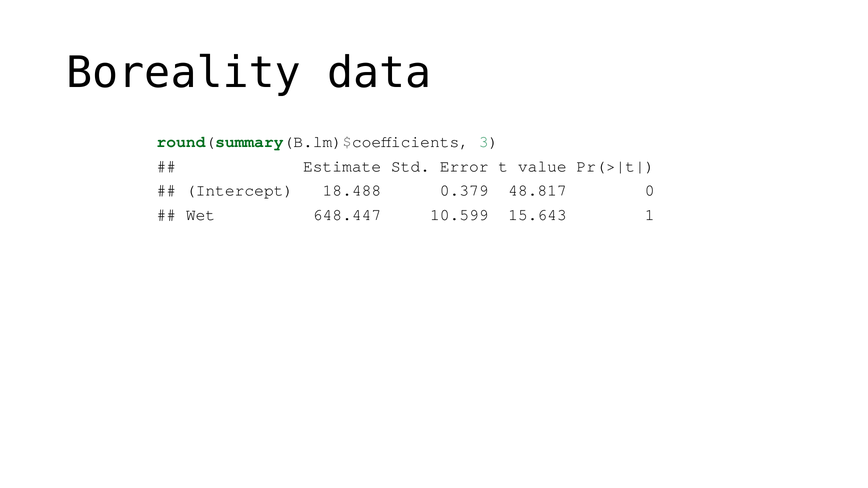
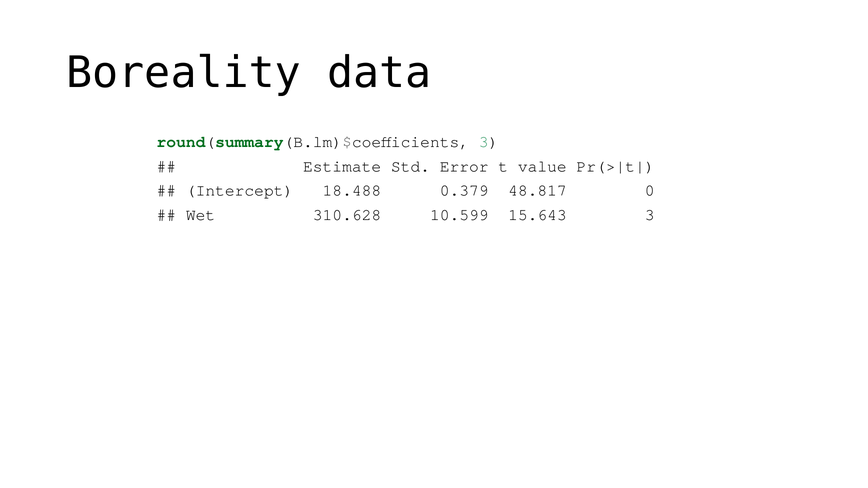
648.447: 648.447 -> 310.628 (347, 215)
15.643 1: 1 -> 3 (650, 215)
